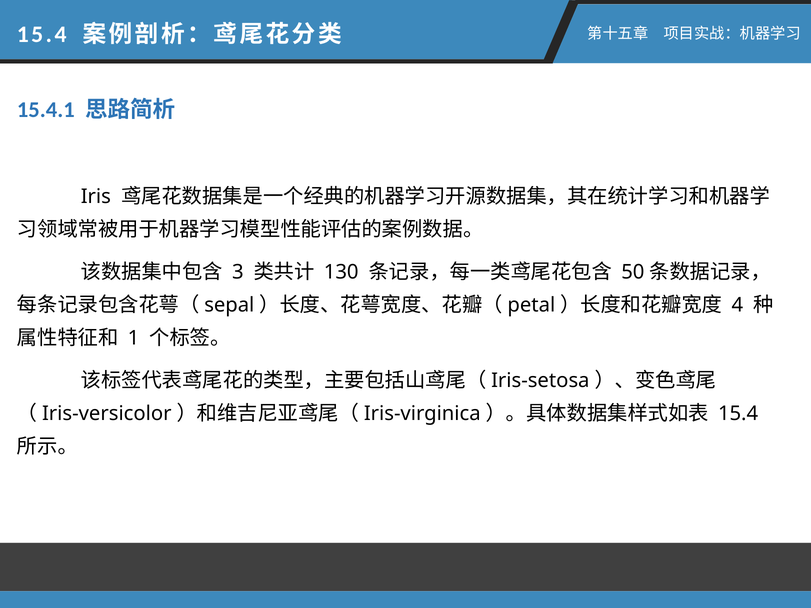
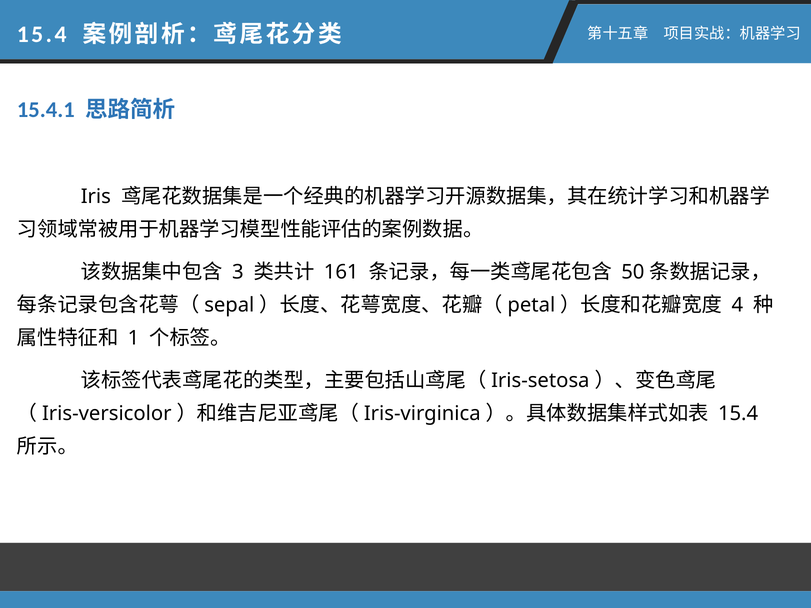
130: 130 -> 161 (341, 272)
